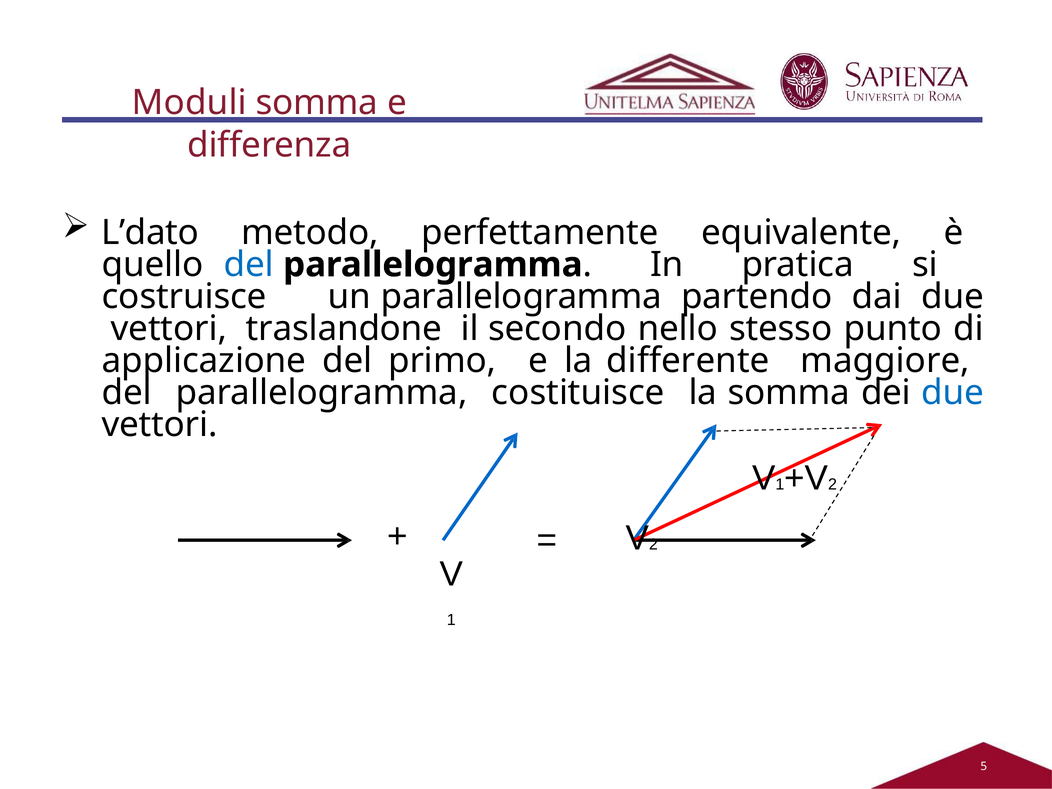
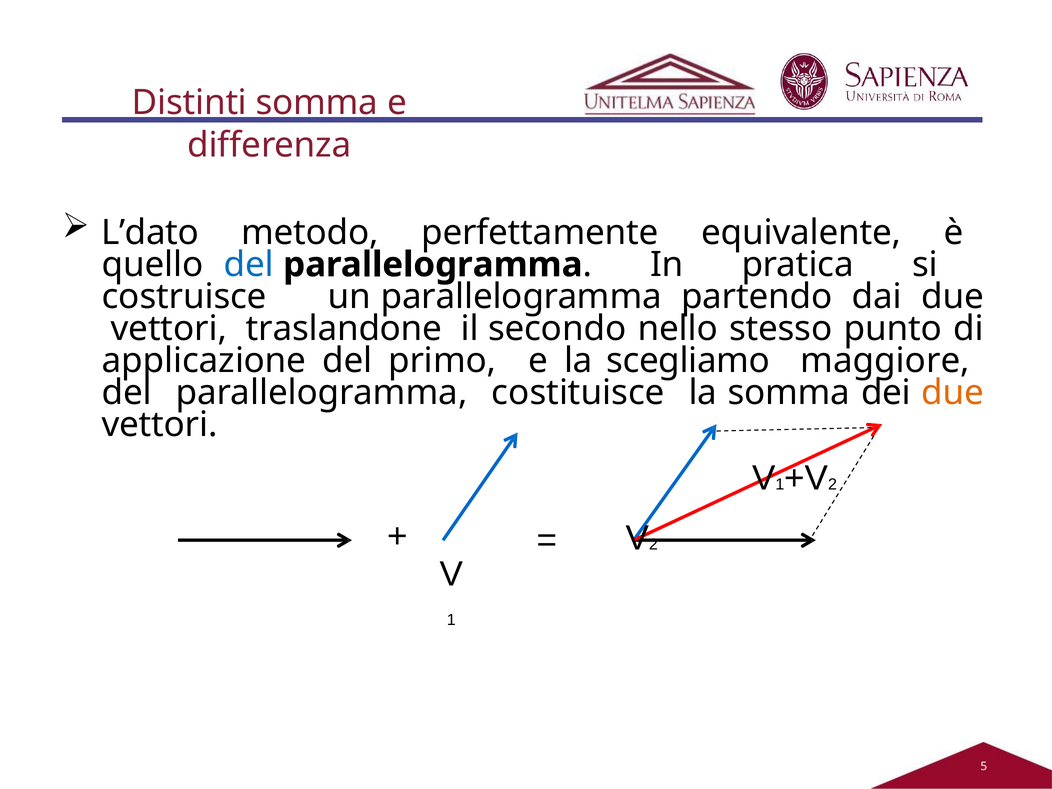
Moduli: Moduli -> Distinti (189, 103)
differente: differente -> scegliamo (688, 361)
due colour: blue -> orange (953, 393)
